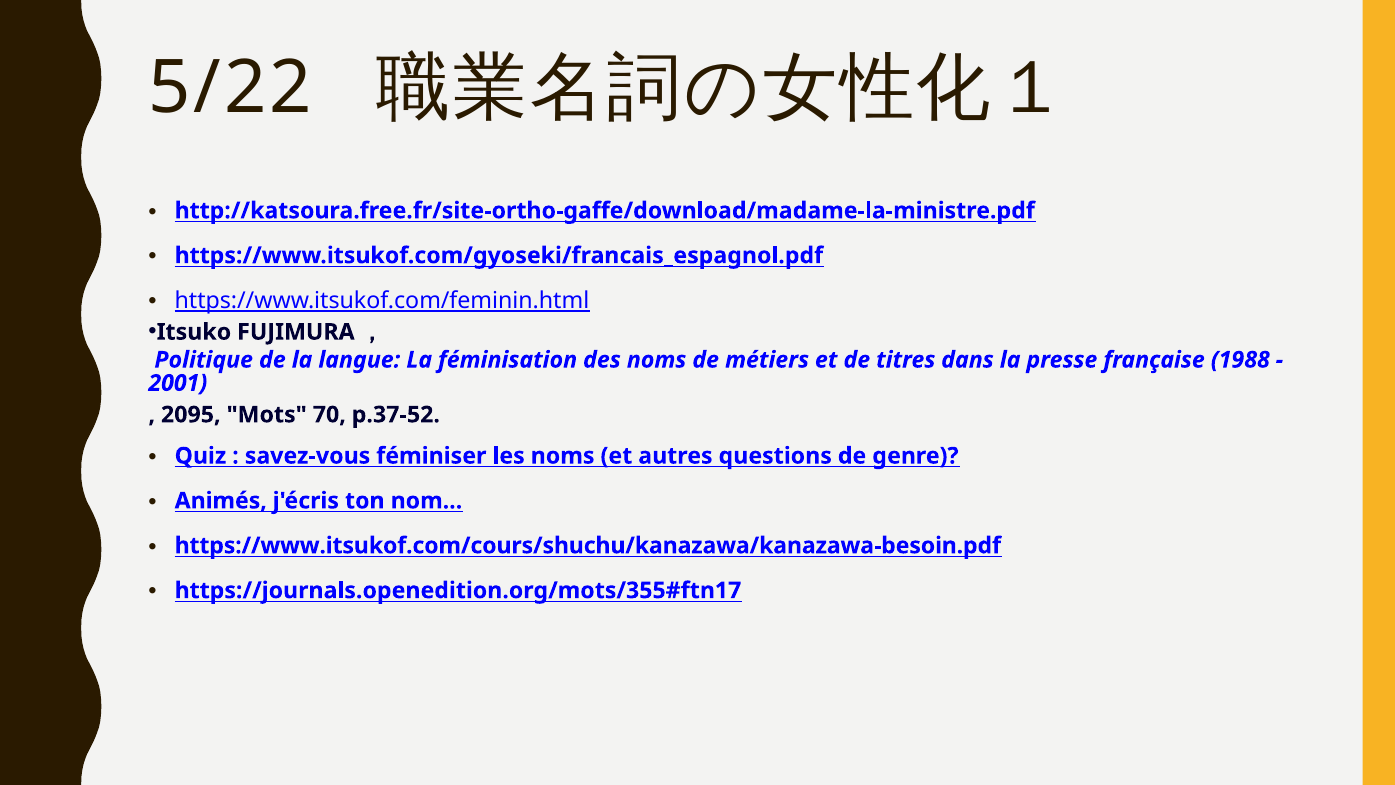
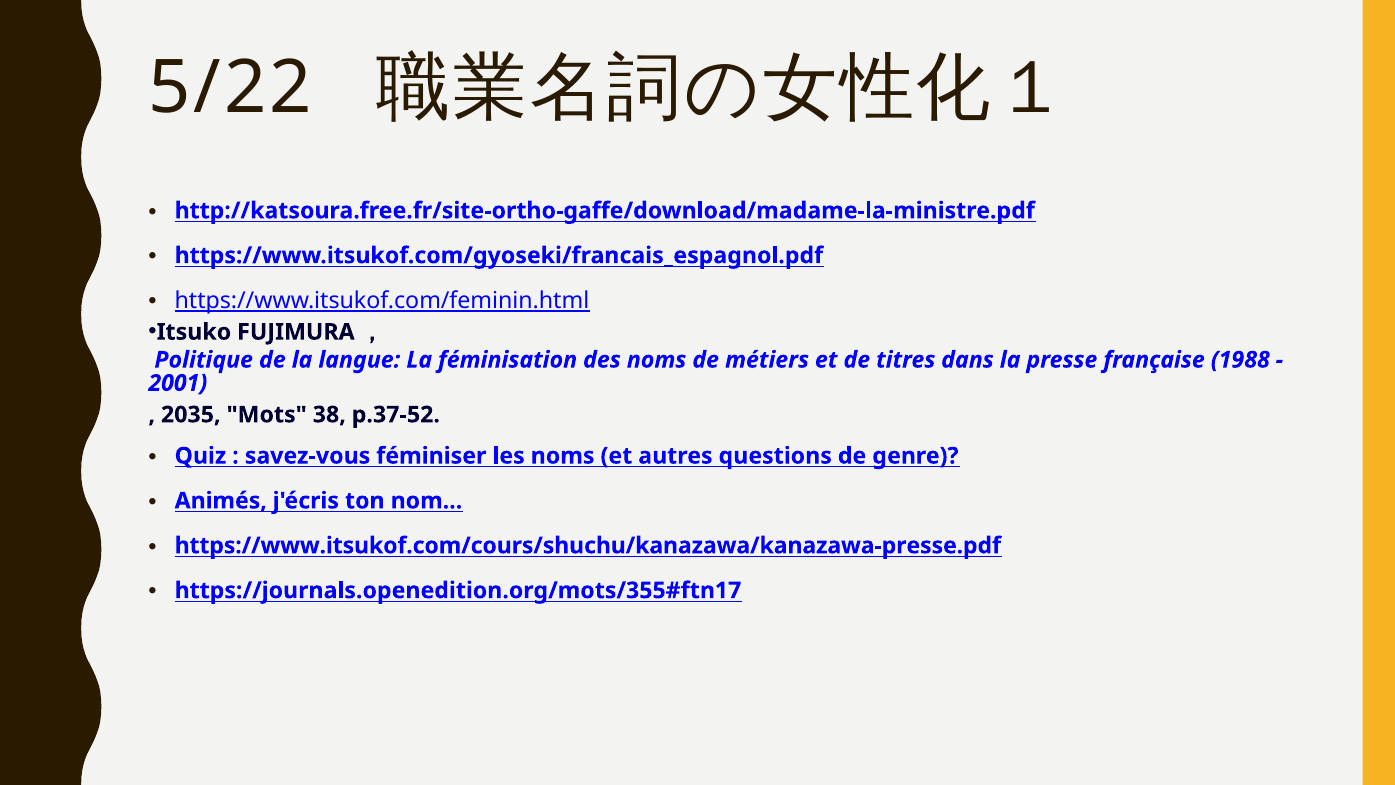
2095: 2095 -> 2035 (191, 415)
70: 70 -> 38 (329, 415)
https://www.itsukof.com/cours/shuchu/kanazawa/kanazawa-besoin.pdf: https://www.itsukof.com/cours/shuchu/kanazawa/kanazawa-besoin.pdf -> https://www.itsukof.com/cours/shuchu/kanazawa/kanazawa-presse.pdf (588, 545)
